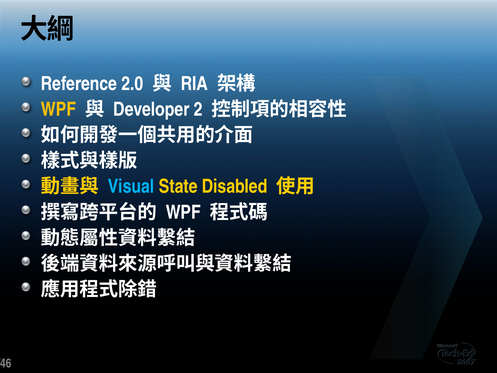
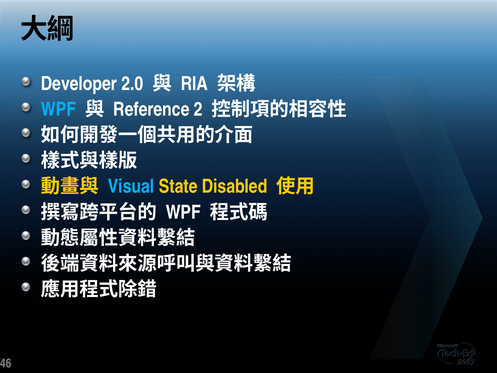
Reference: Reference -> Developer (79, 84)
WPF colour: yellow -> light blue (59, 109)
Developer: Developer -> Reference (151, 109)
